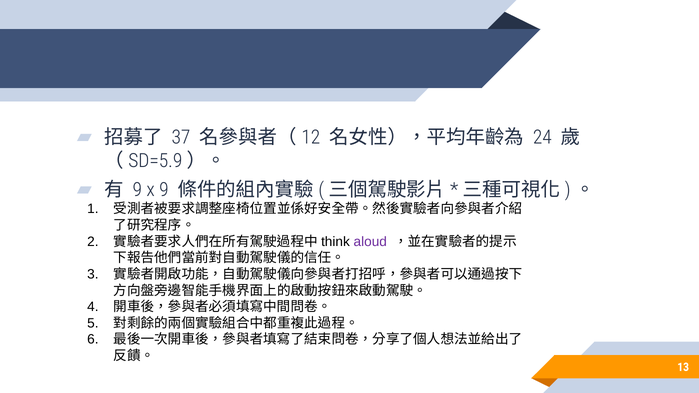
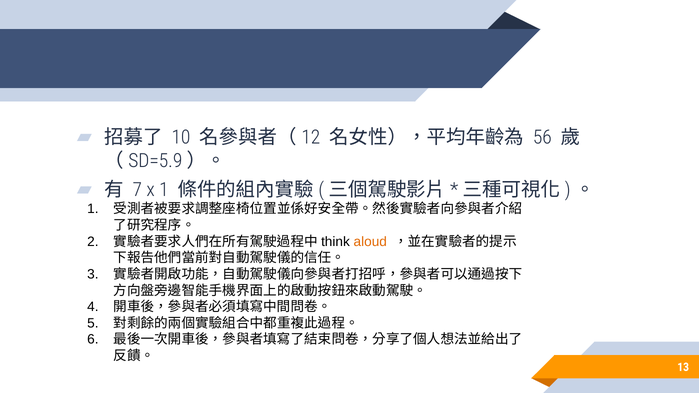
37: 37 -> 10 (181, 138)
24: 24 -> 56 (542, 138)
9: 9 -> 7 (137, 190)
x 9: 9 -> 1 (164, 190)
aloud colour: purple -> orange (370, 242)
